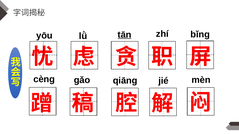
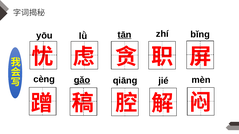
gǎo underline: none -> present (82, 80)
